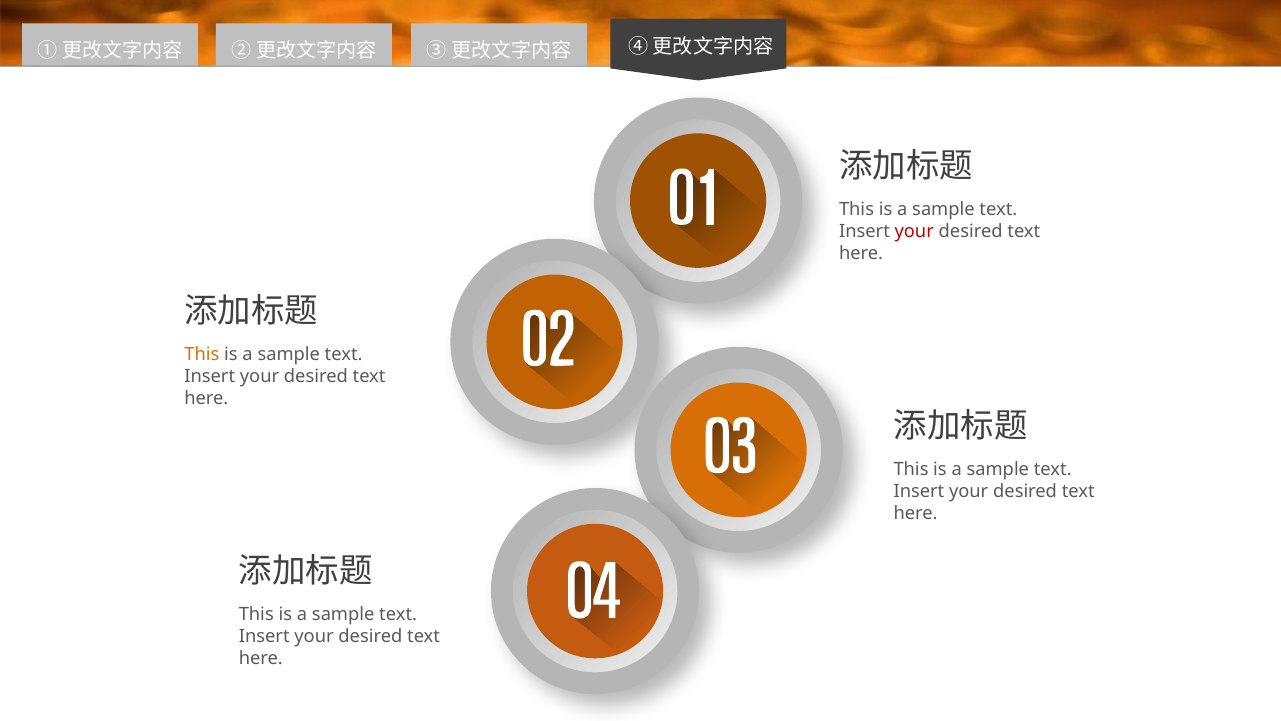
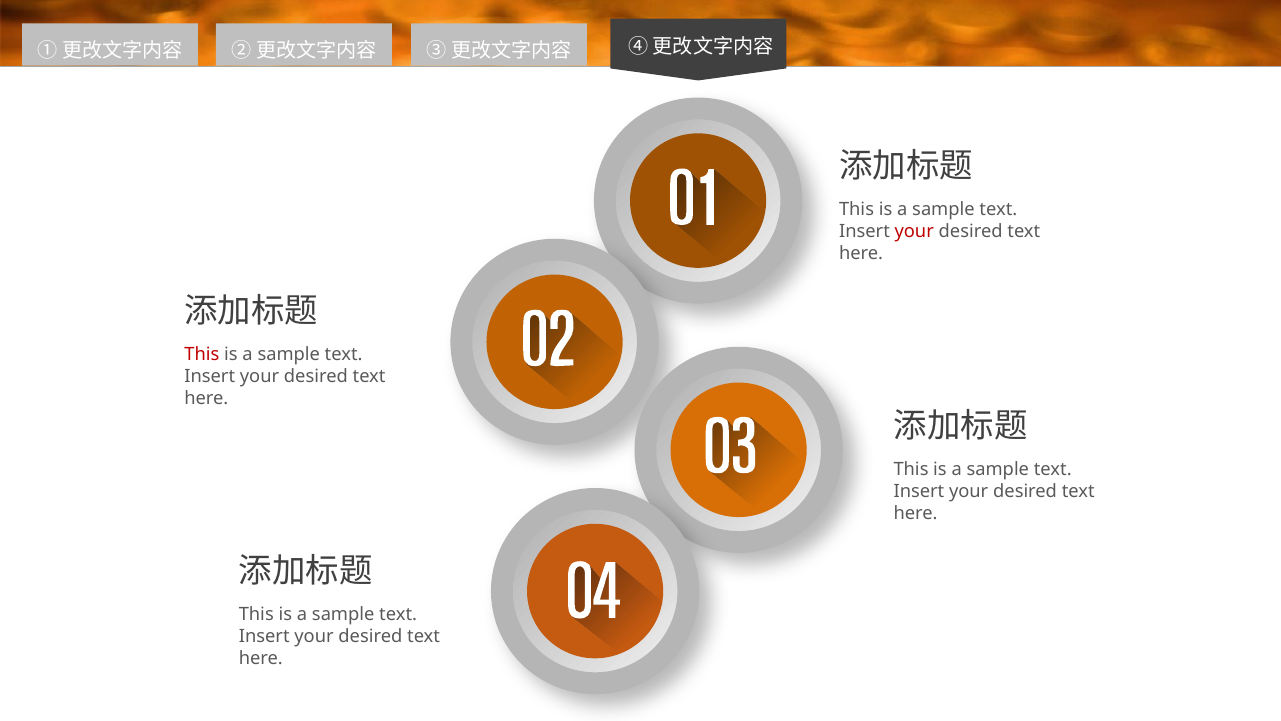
This colour: orange -> red (202, 354)
